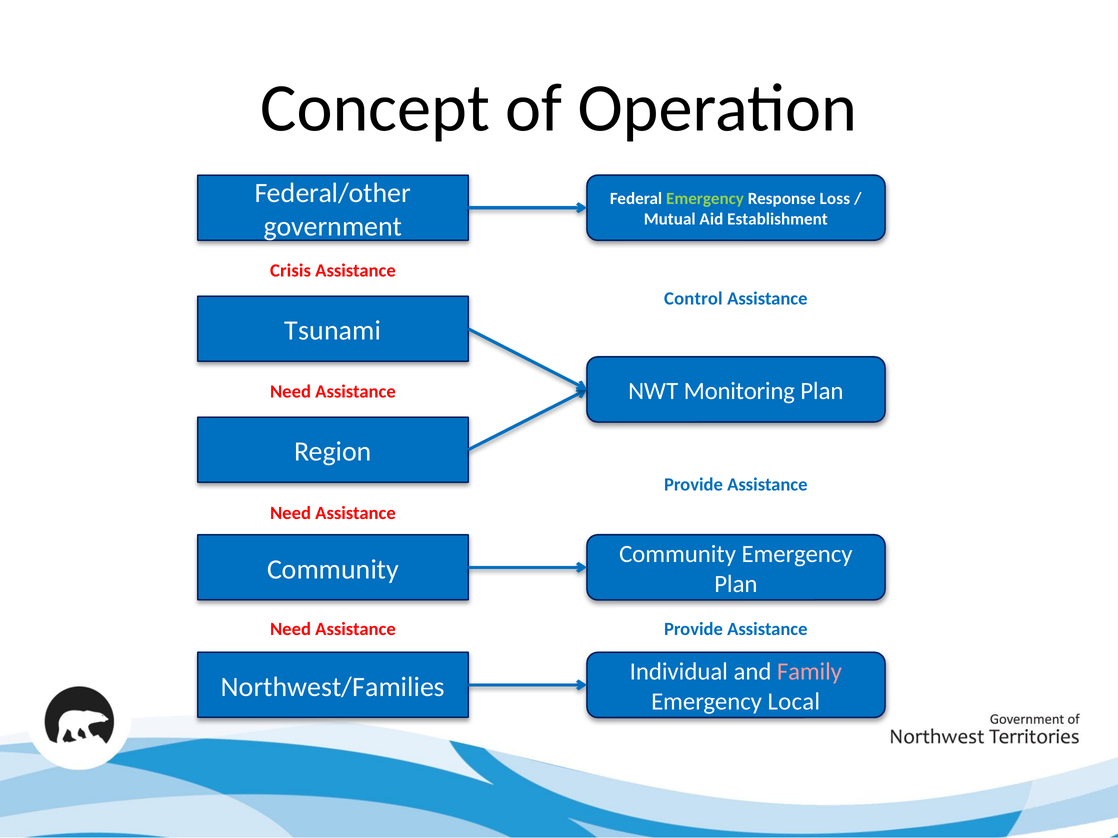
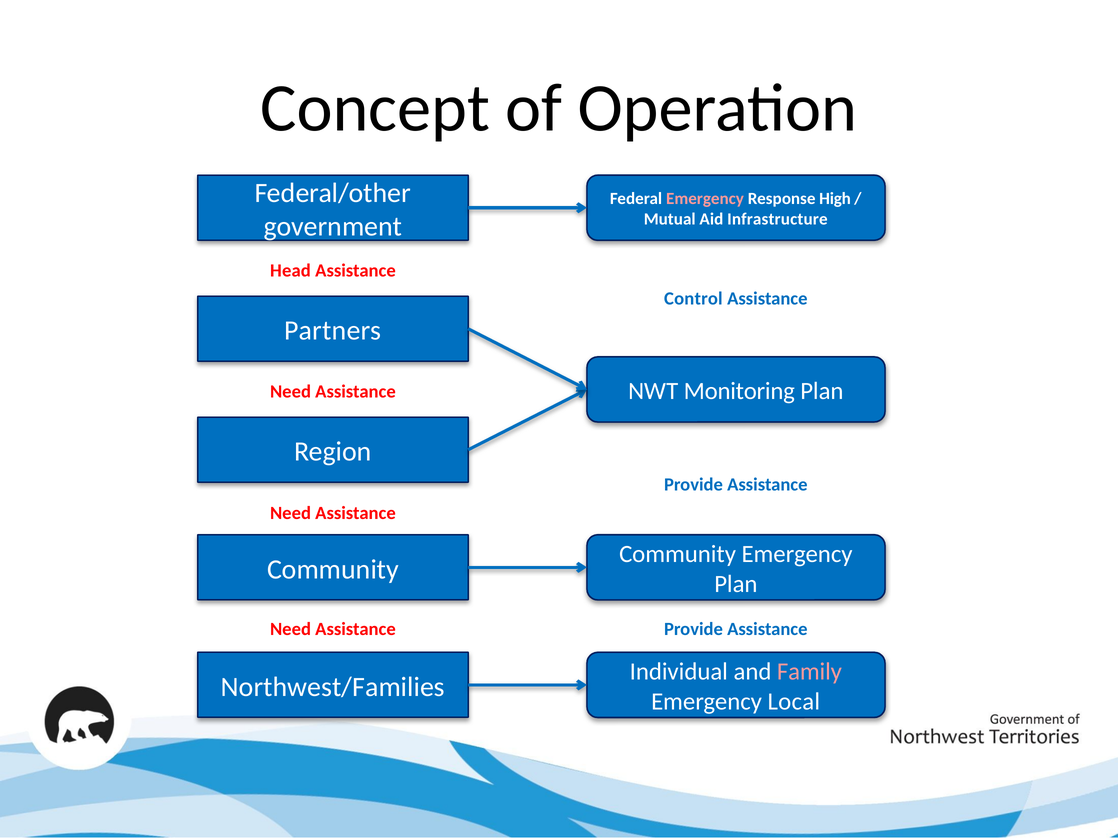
Emergency colour: light green -> pink (705, 199)
Loss: Loss -> High (835, 199)
Establishment: Establishment -> Infrastructure (777, 219)
Crisis: Crisis -> Head (290, 271)
Tsunami: Tsunami -> Partners (333, 331)
